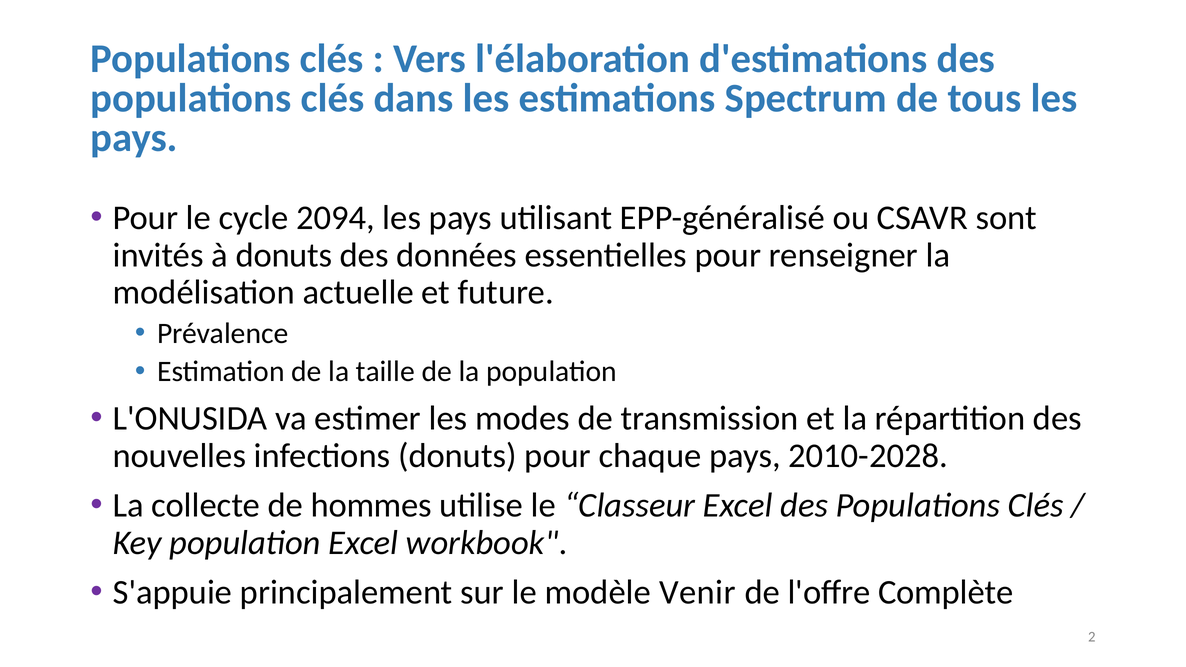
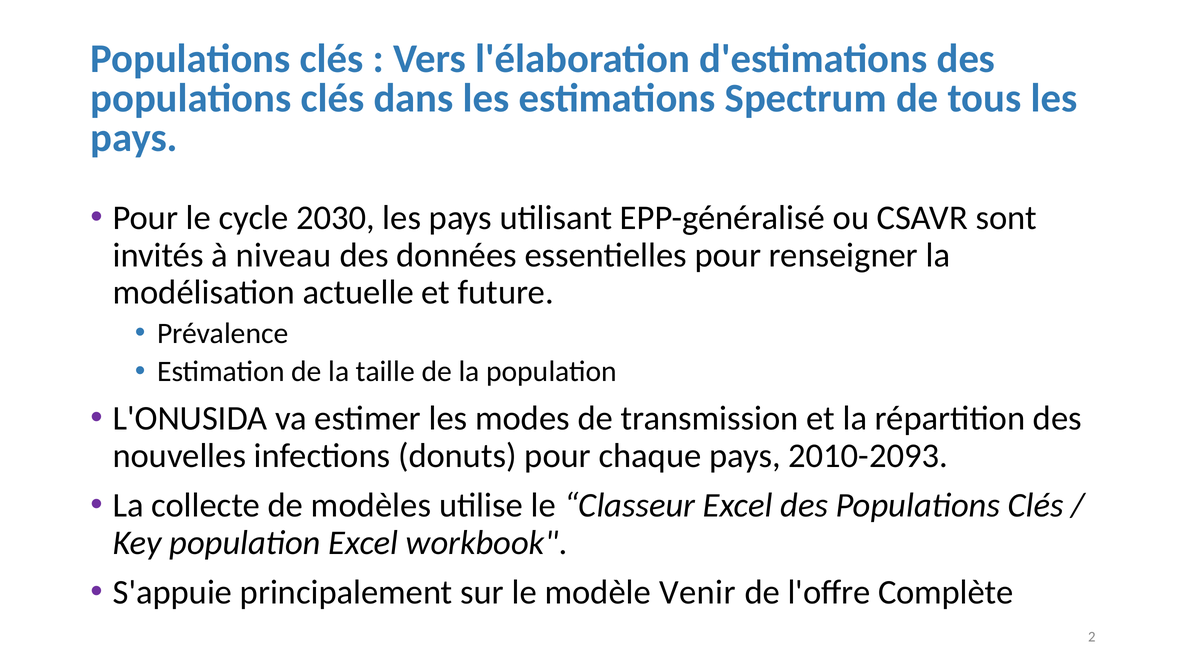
2094: 2094 -> 2030 (335, 218)
à donuts: donuts -> niveau (284, 255)
2010-2028: 2010-2028 -> 2010-2093 (868, 456)
hommes: hommes -> modèles (371, 505)
